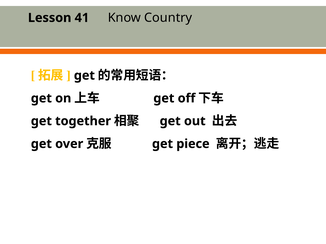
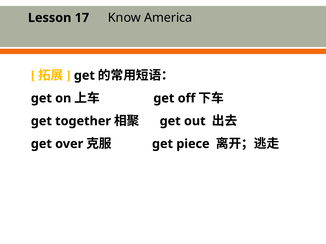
41: 41 -> 17 (82, 18)
Country: Country -> America (168, 18)
